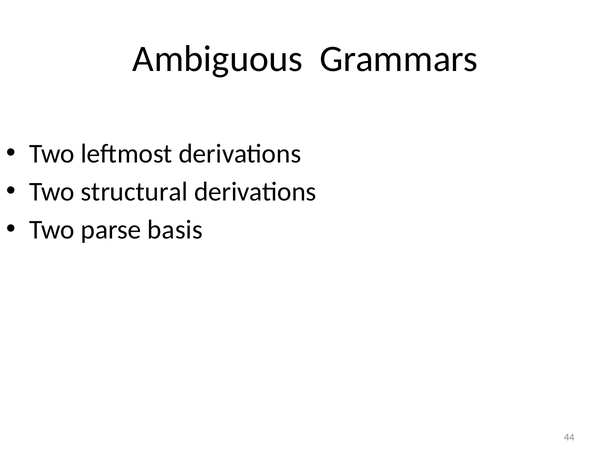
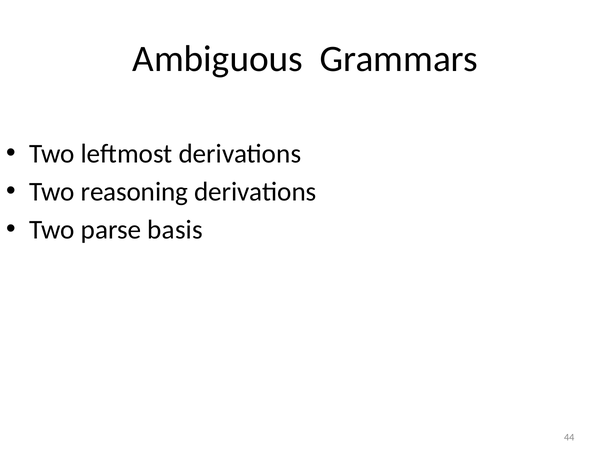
structural: structural -> reasoning (134, 192)
